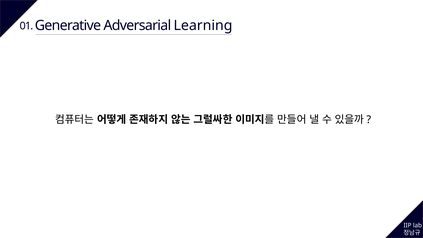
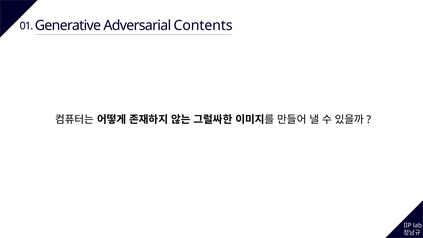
Learning: Learning -> Contents (203, 26)
